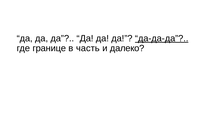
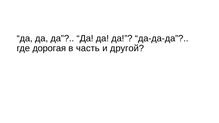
да-да-да underline: present -> none (162, 38)
границе: границе -> дорогая (49, 48)
далеко: далеко -> другой (127, 48)
